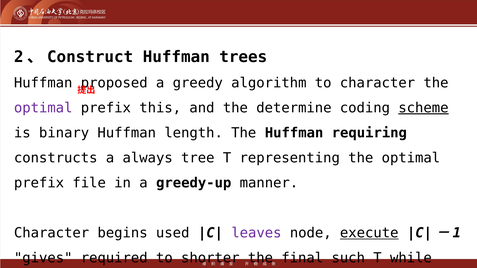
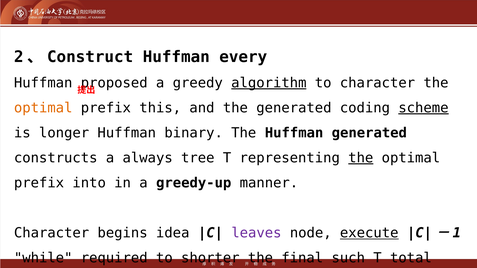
trees: trees -> every (243, 57)
algorithm underline: none -> present (269, 83)
optimal colour: purple -> orange (43, 108)
the determine: determine -> generated (294, 108)
binary: binary -> longer (64, 133)
length: length -> binary (194, 133)
Huffman requiring: requiring -> generated (369, 133)
the underline: none -> present (361, 158)
file: file -> into (89, 183)
used: used -> idea (173, 233)
gives: gives -> while (43, 258)
while: while -> total (411, 258)
